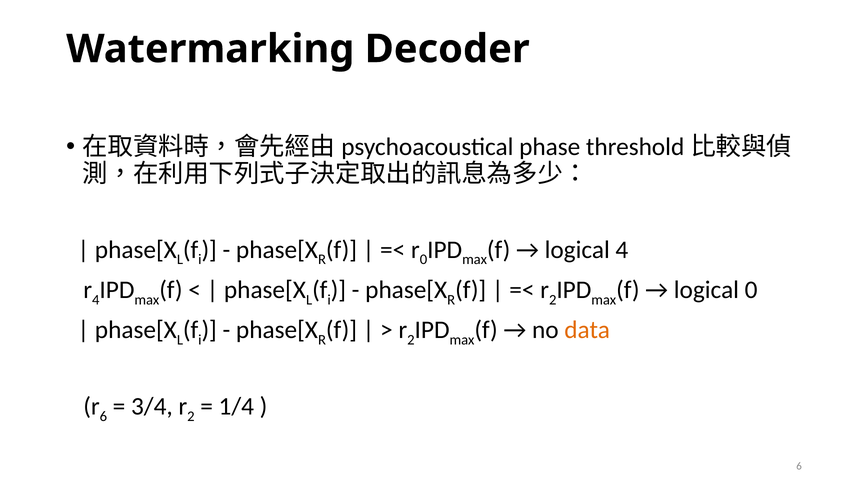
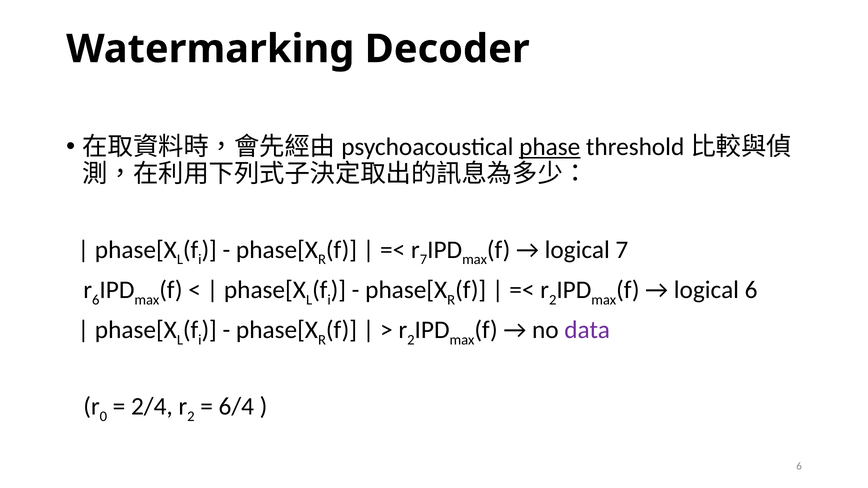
phase underline: none -> present (550, 147)
0: 0 -> 7 (424, 260)
logical 4: 4 -> 7 (622, 250)
4: 4 -> 6 (96, 300)
logical 0: 0 -> 6 (751, 290)
data colour: orange -> purple (587, 330)
6: 6 -> 0 (103, 417)
3/4: 3/4 -> 2/4 (152, 407)
1/4: 1/4 -> 6/4 (236, 407)
